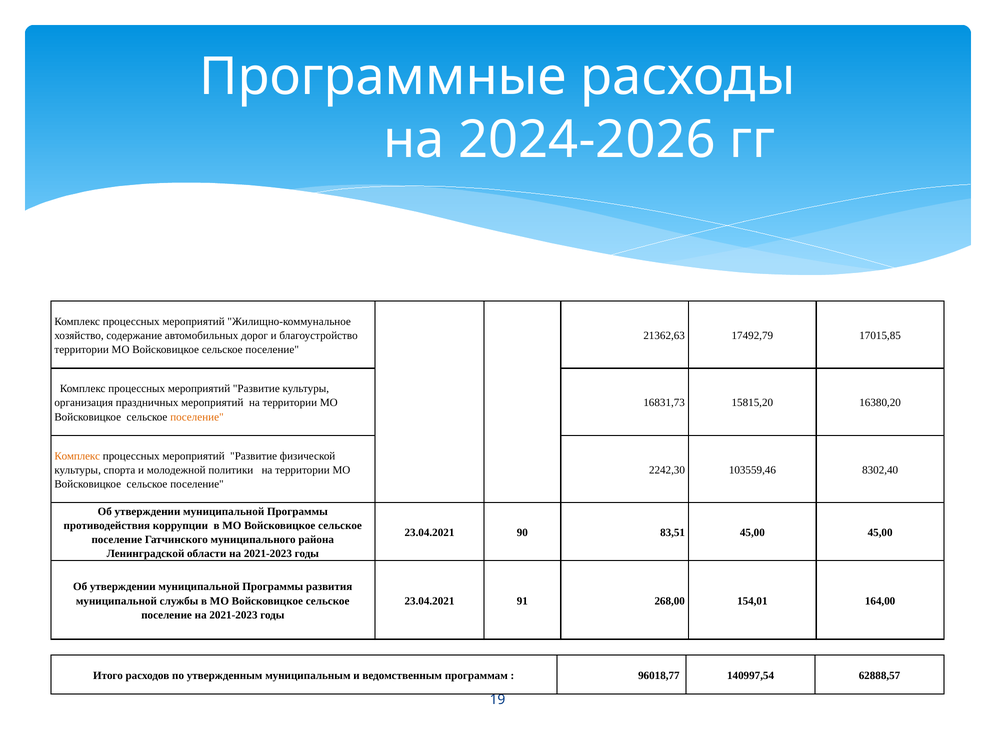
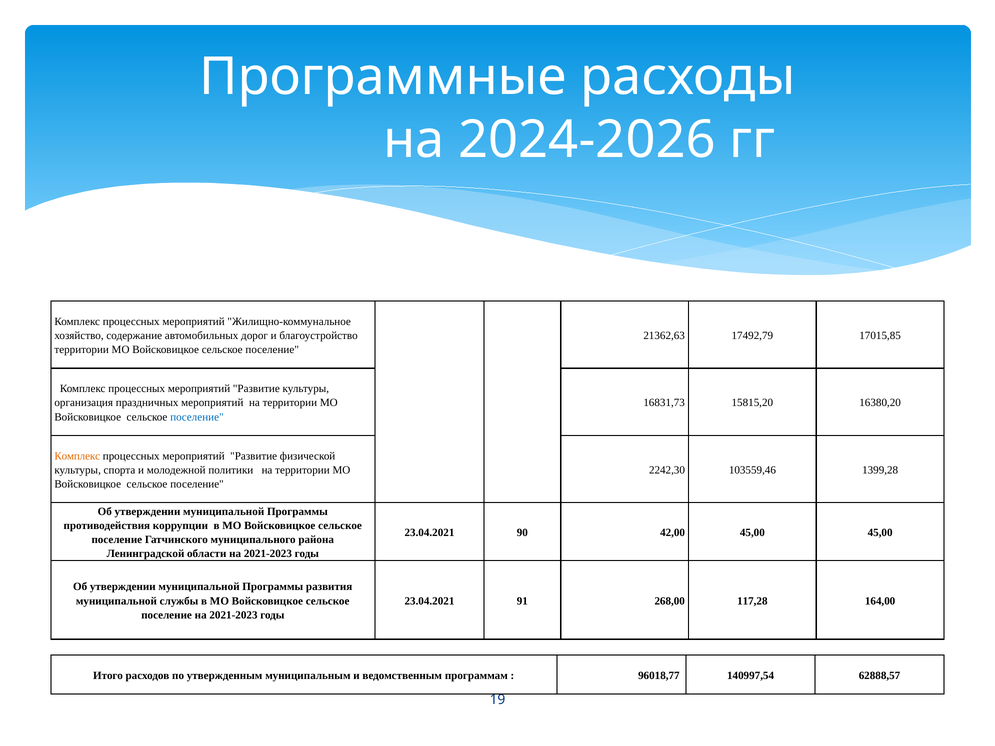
поселение colour: orange -> blue (197, 417)
8302,40: 8302,40 -> 1399,28 (880, 470)
83,51: 83,51 -> 42,00 (673, 533)
154,01: 154,01 -> 117,28 (752, 601)
